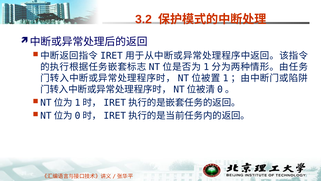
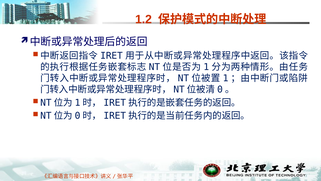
3.2: 3.2 -> 1.2 (144, 19)
